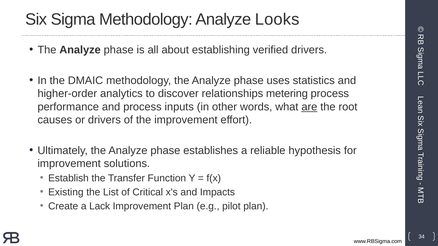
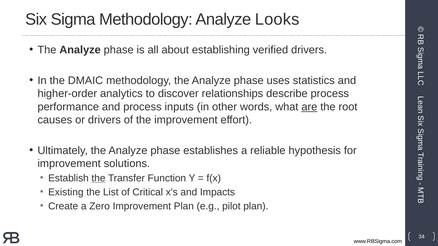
metering: metering -> describe (287, 94)
the underline: none -> present (98, 178)
Lack: Lack -> Zero (100, 207)
